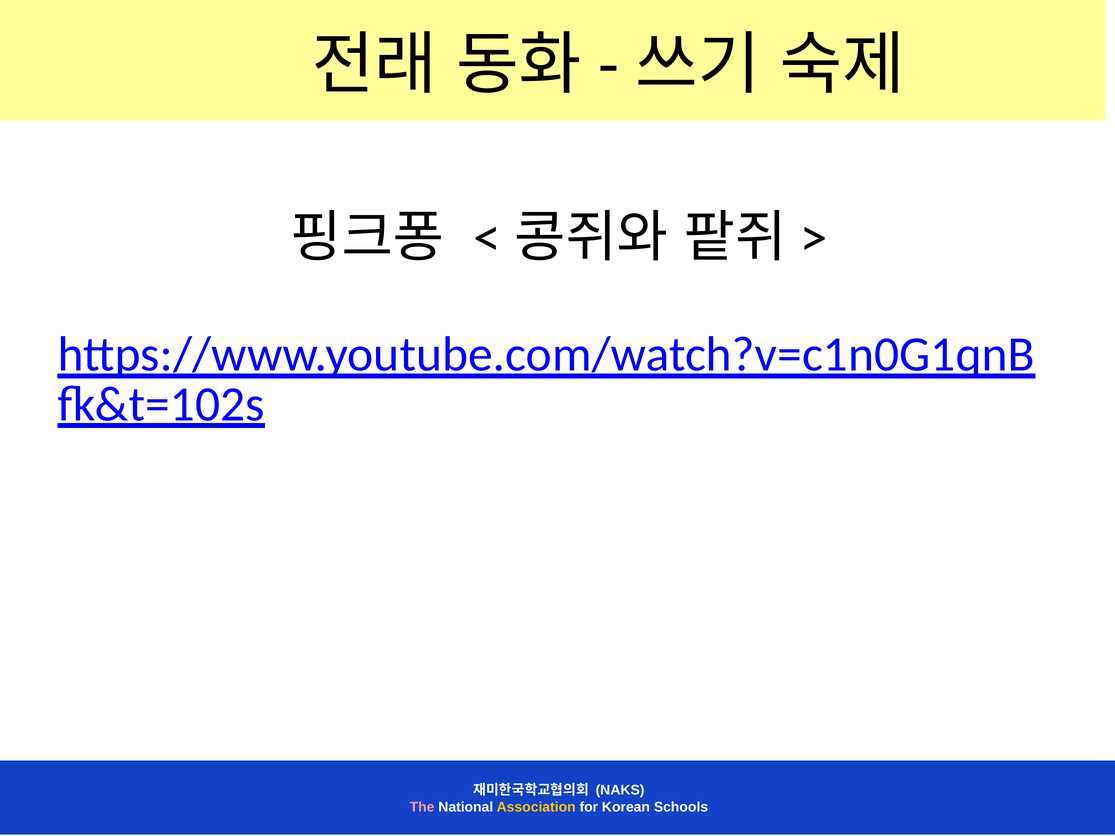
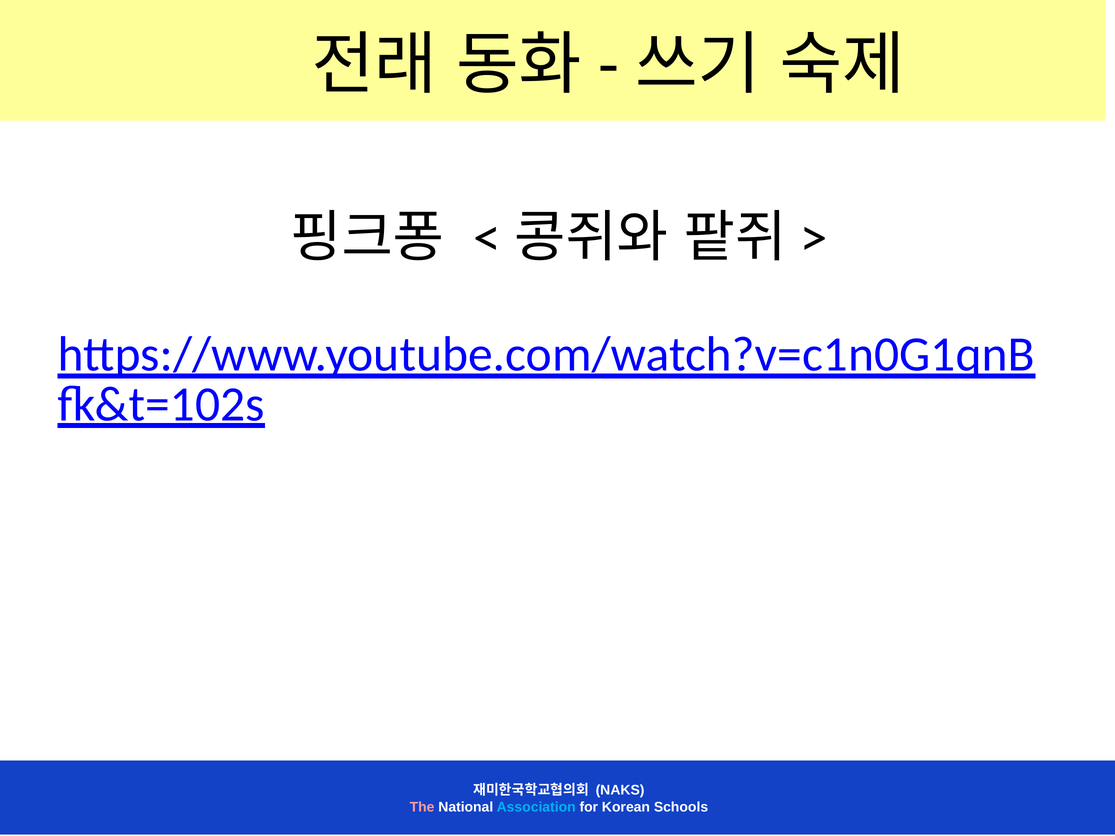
Association colour: yellow -> light blue (536, 807)
